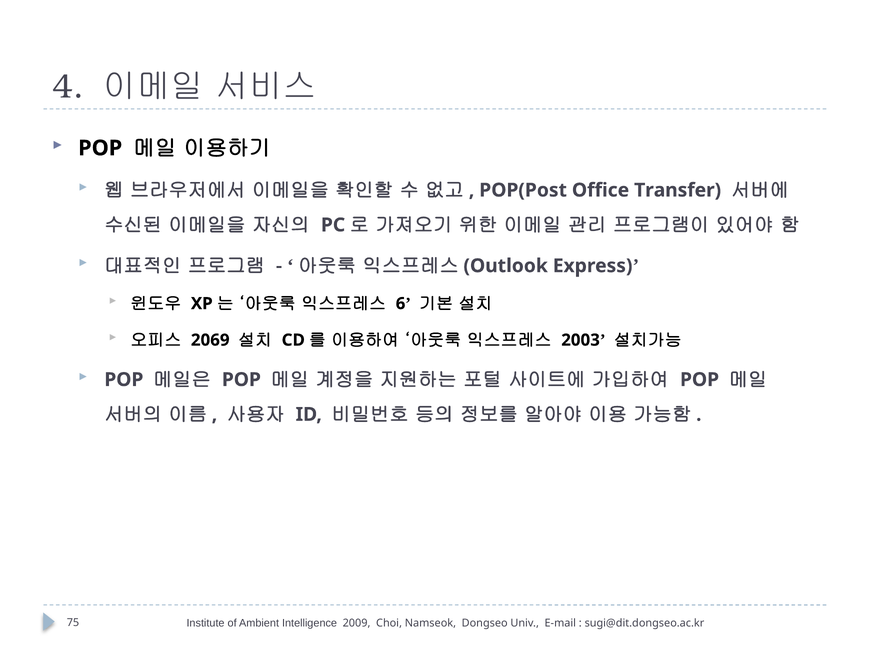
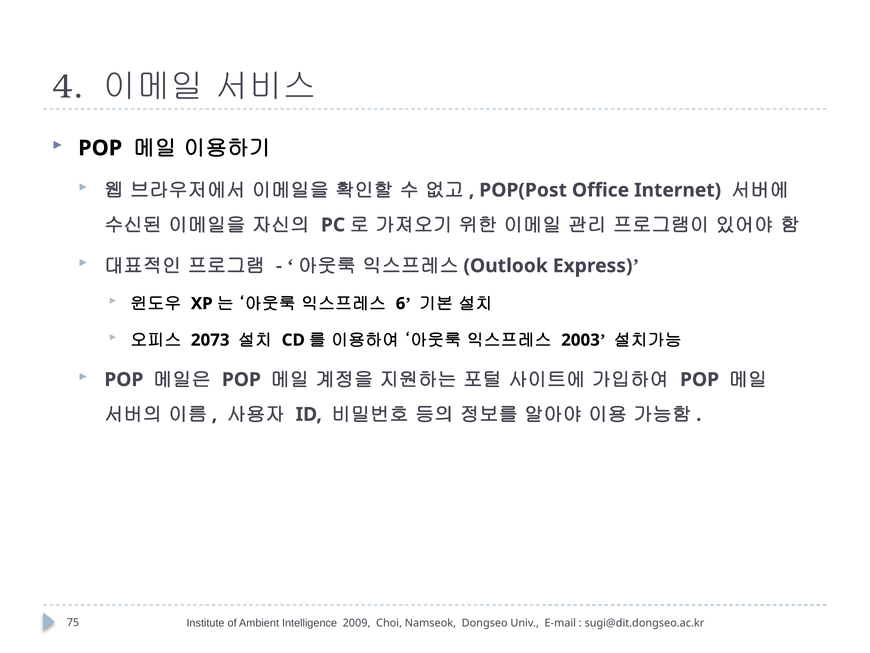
Transfer: Transfer -> Internet (678, 190)
2069: 2069 -> 2073 (210, 340)
